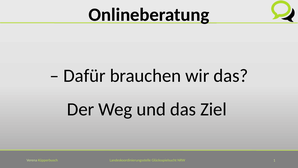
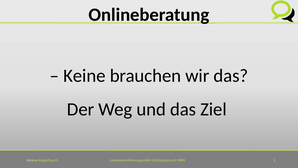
Dafür: Dafür -> Keine (84, 76)
